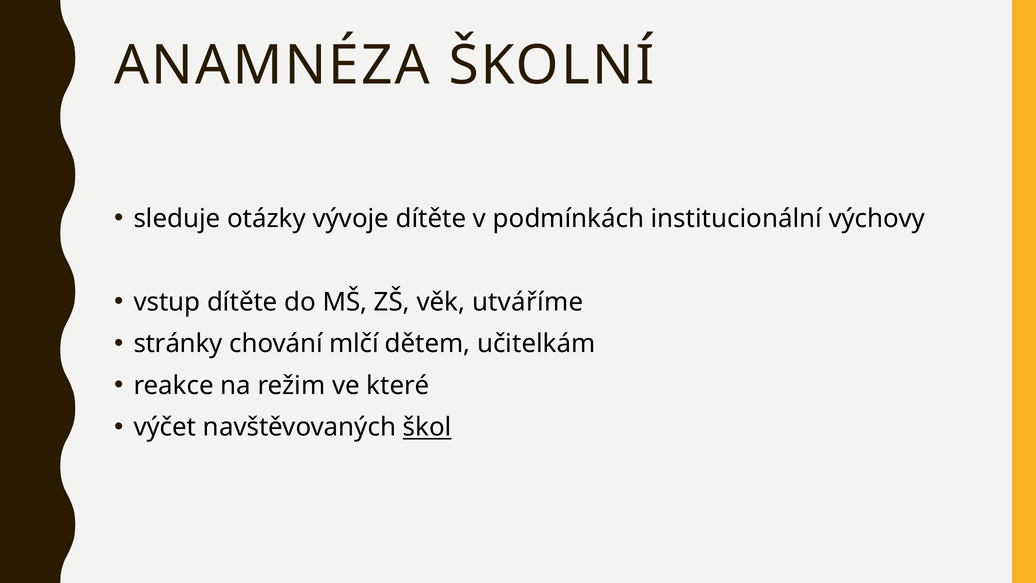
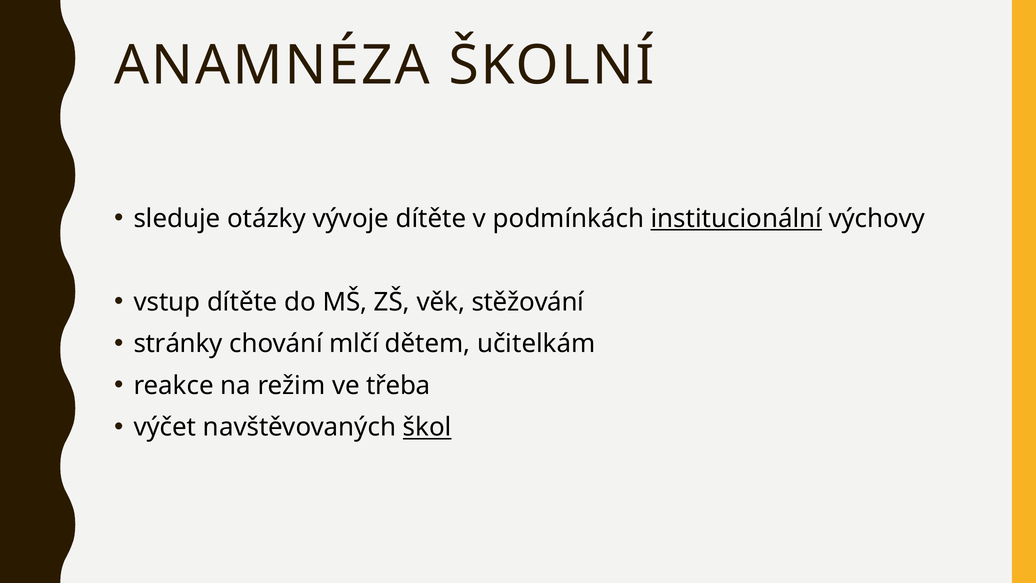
institucionální underline: none -> present (736, 219)
utváříme: utváříme -> stěžování (528, 302)
které: které -> třeba (398, 385)
